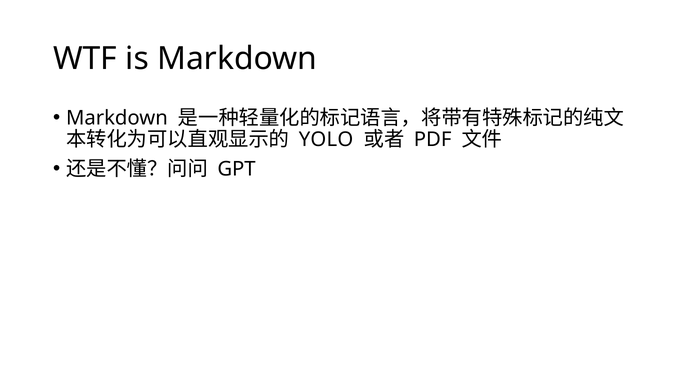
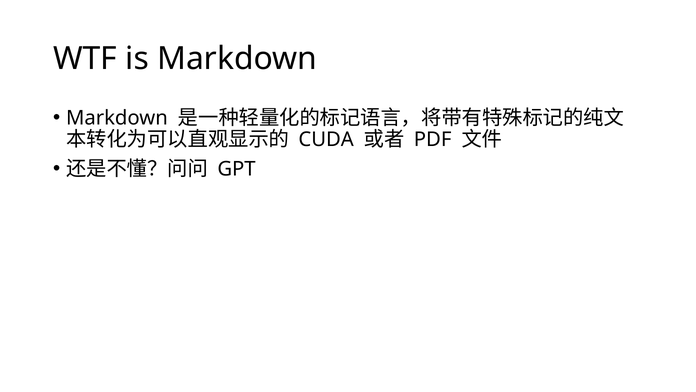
YOLO: YOLO -> CUDA (326, 140)
